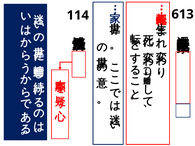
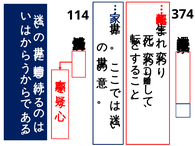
613: 613 -> 374 (183, 14)
